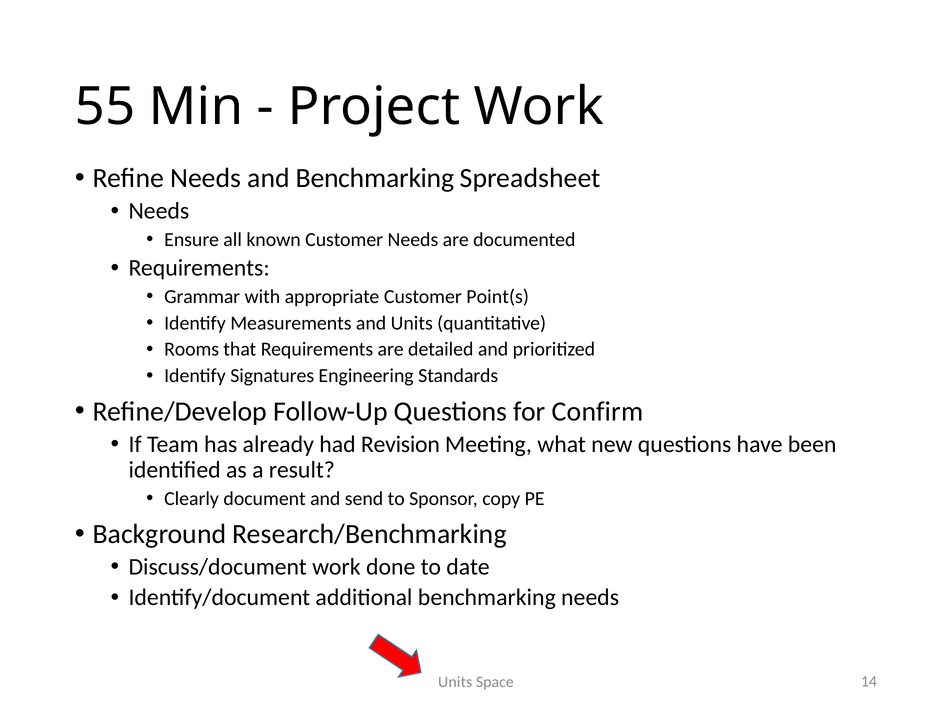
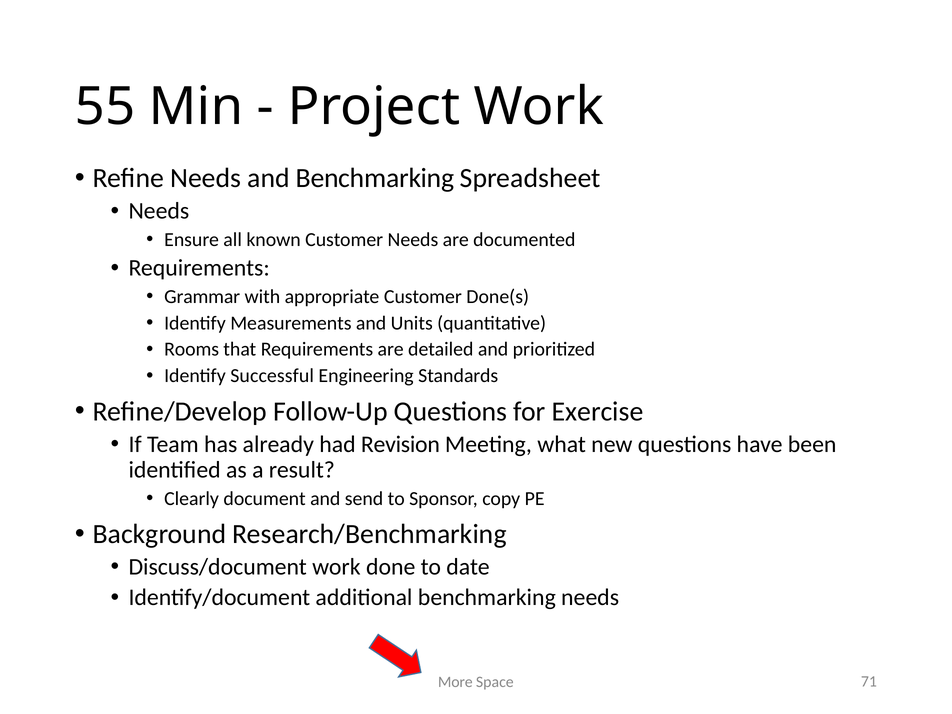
Point(s: Point(s -> Done(s (498, 297)
Signatures: Signatures -> Successful (272, 376)
Confirm: Confirm -> Exercise (598, 411)
Units: Units -> More (455, 682)
14: 14 -> 71 (869, 682)
